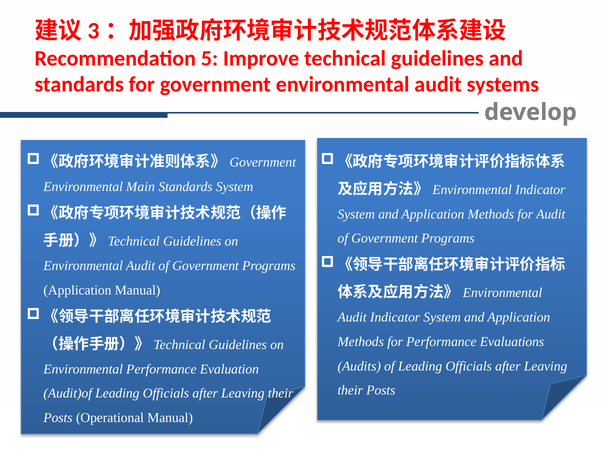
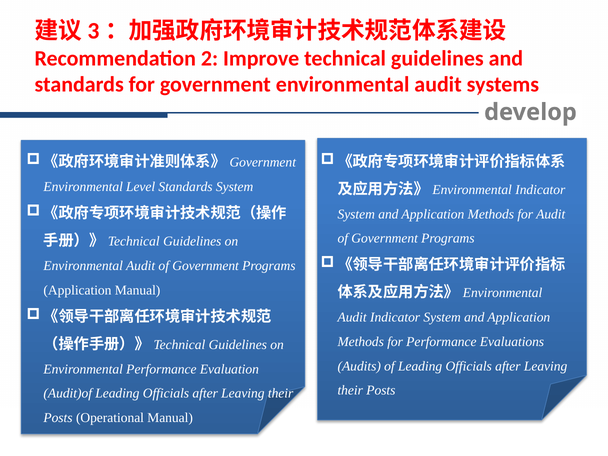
5: 5 -> 2 (210, 58)
Main: Main -> Level (141, 187)
